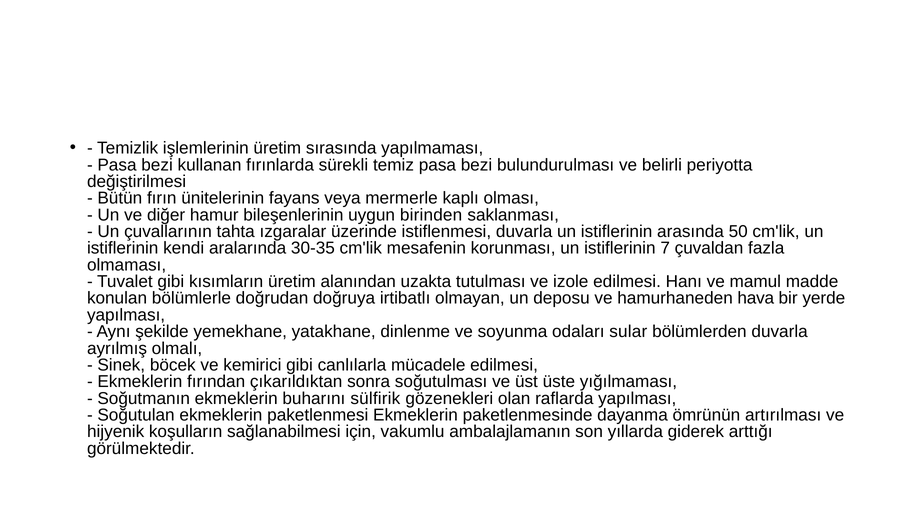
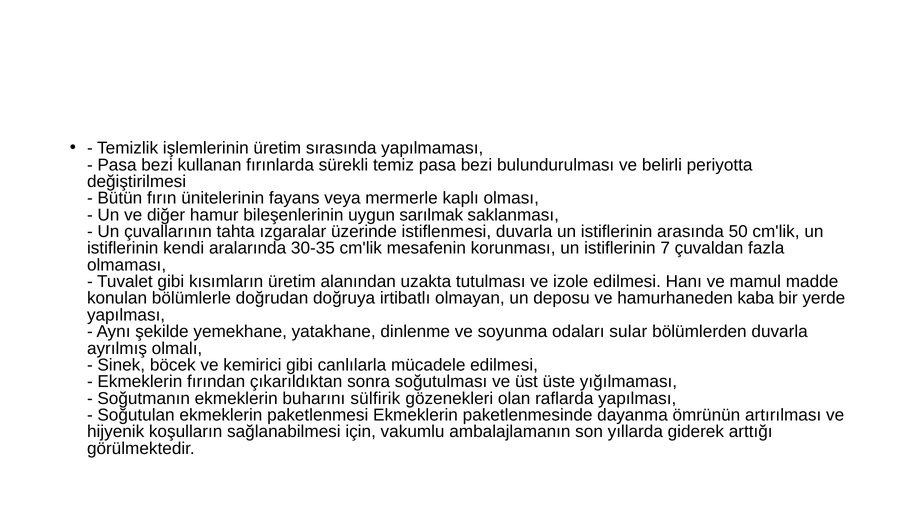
birinden: birinden -> sarılmak (431, 215)
hava: hava -> kaba (756, 298)
